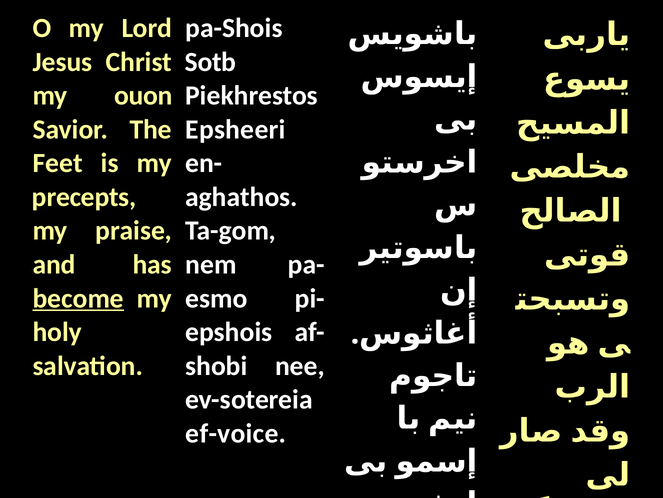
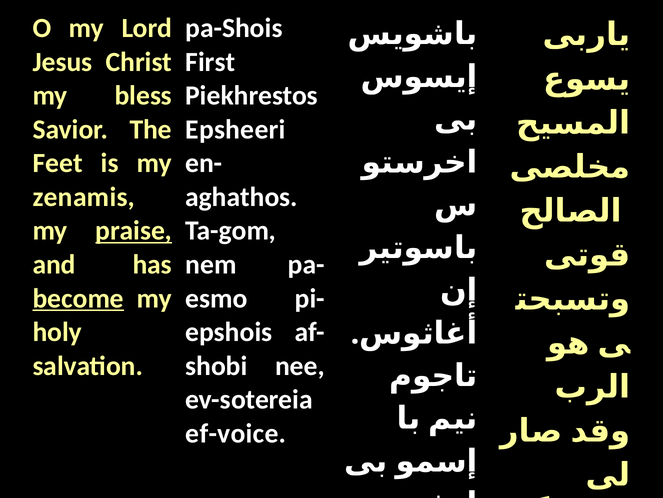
Sotb: Sotb -> First (210, 62)
ouon: ouon -> bless (143, 96)
precepts: precepts -> zenamis (84, 197)
praise underline: none -> present (134, 230)
